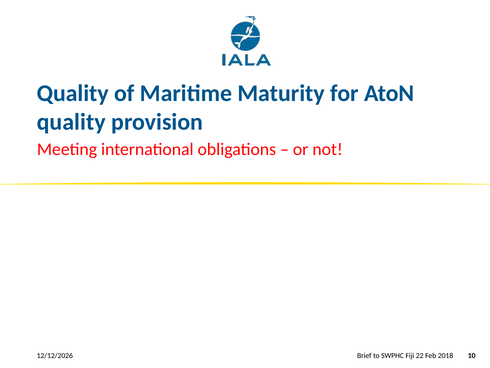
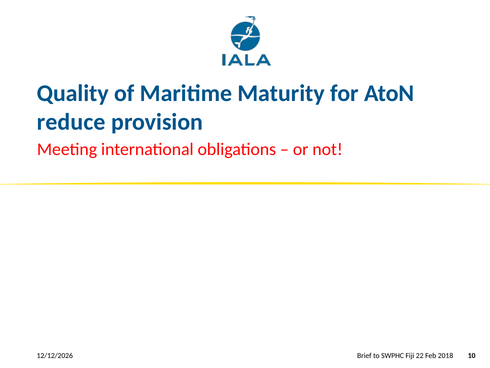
quality: quality -> reduce (71, 122)
